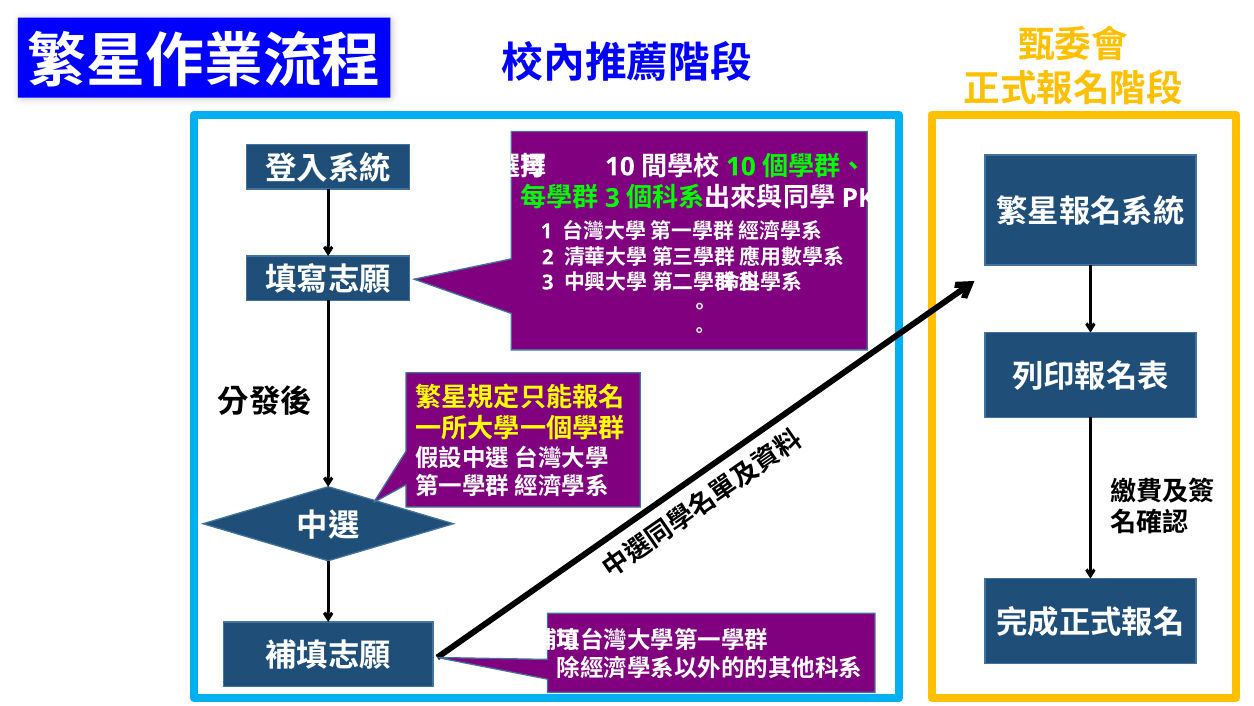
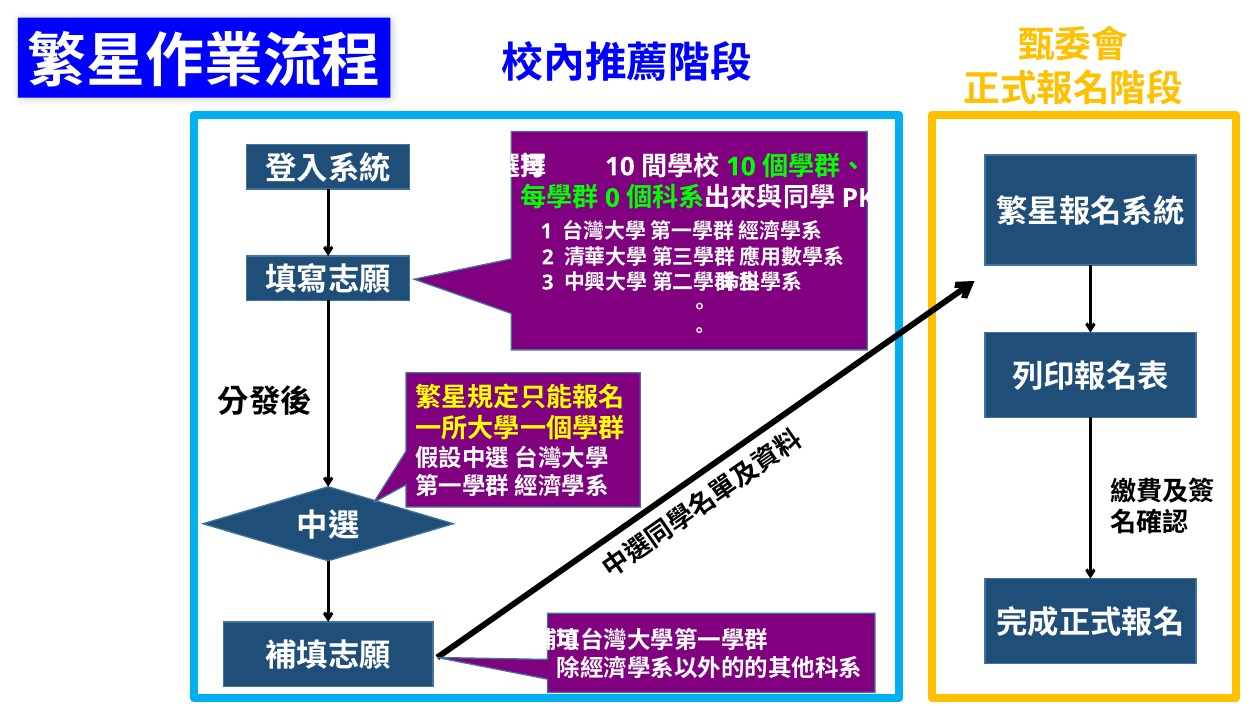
3: 3 -> 0 (612, 198)
